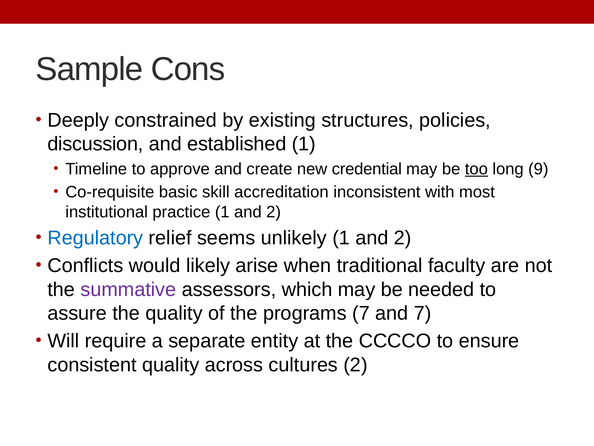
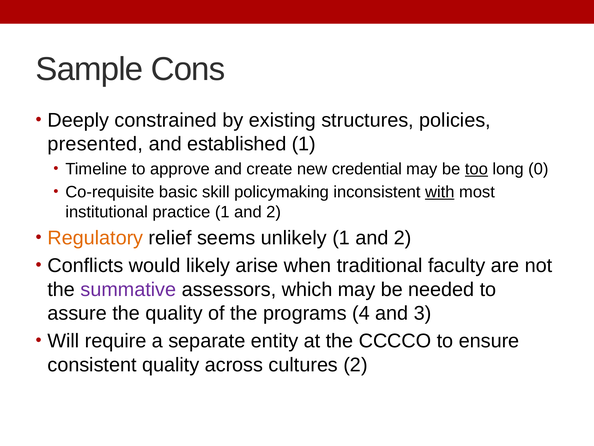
discussion: discussion -> presented (95, 144)
9: 9 -> 0 (538, 169)
accreditation: accreditation -> policymaking (281, 192)
with underline: none -> present (440, 192)
Regulatory colour: blue -> orange (95, 238)
programs 7: 7 -> 4 (361, 313)
and 7: 7 -> 3 (423, 313)
